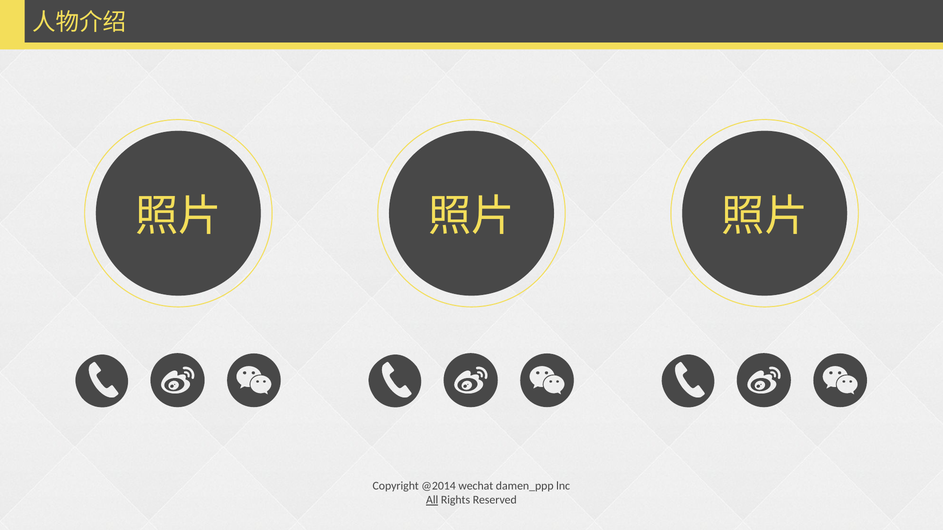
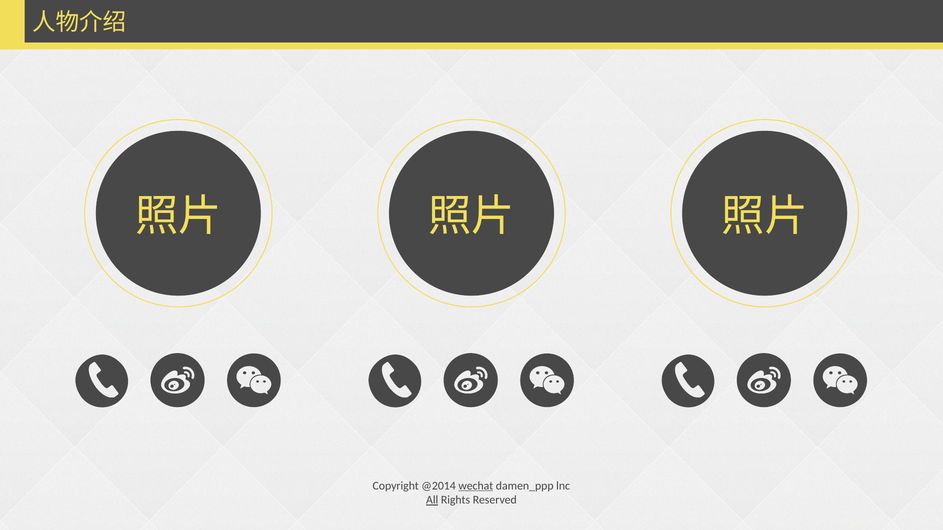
wechat underline: none -> present (476, 486)
